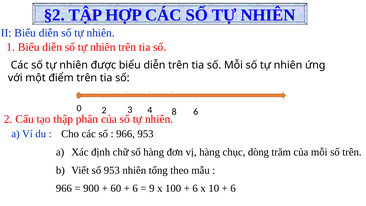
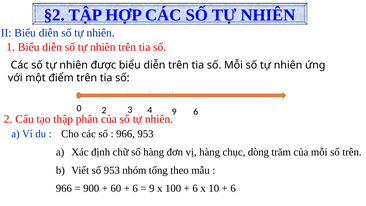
4 8: 8 -> 9 (174, 112)
953 nhiên: nhiên -> nhóm (134, 170)
